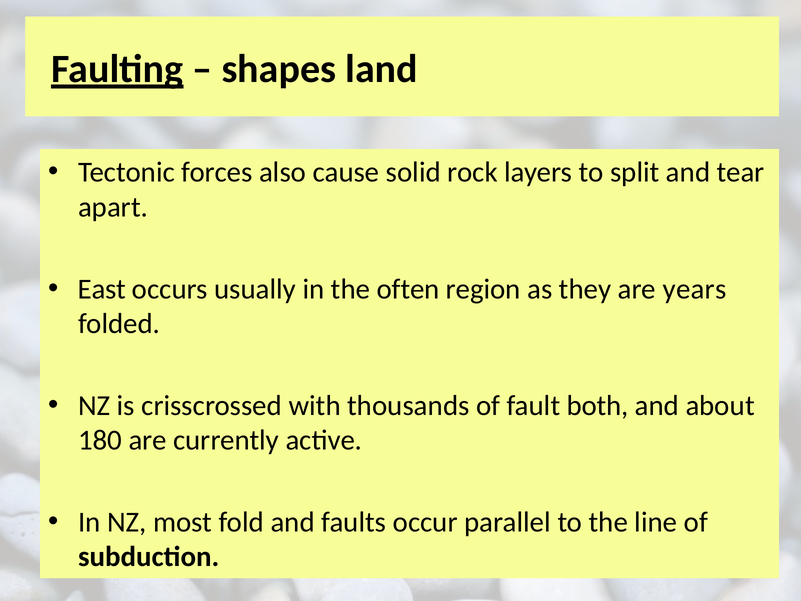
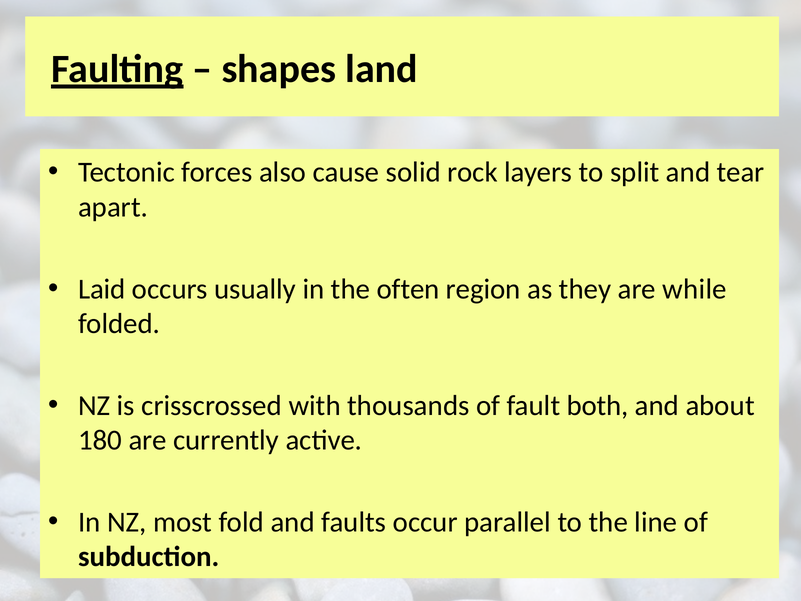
East: East -> Laid (102, 289)
years: years -> while (695, 289)
